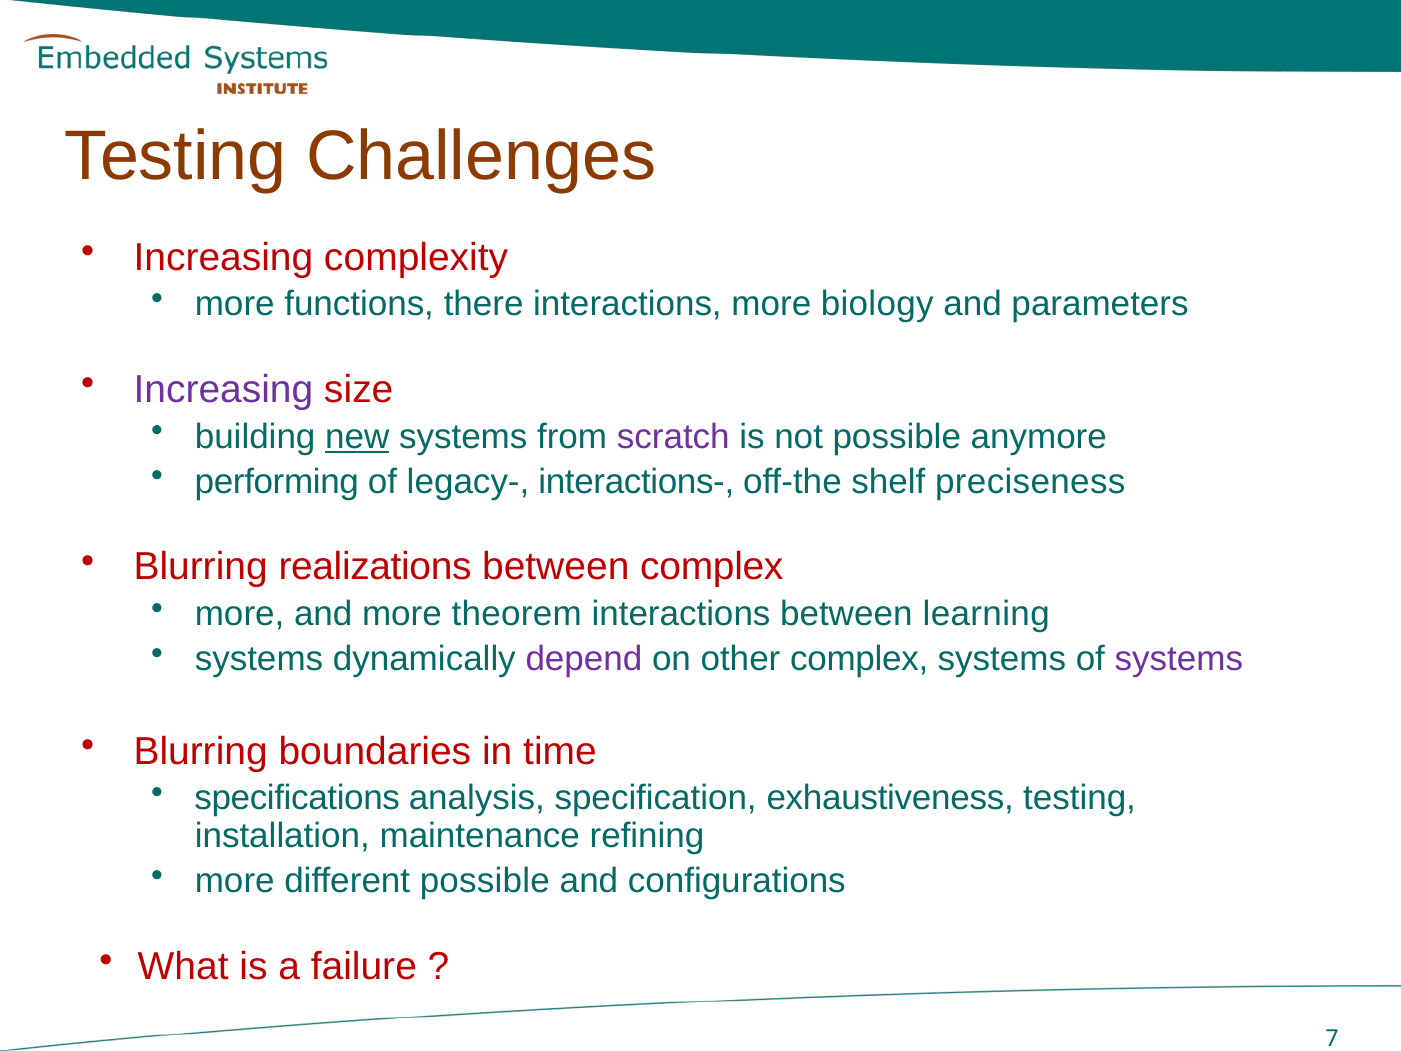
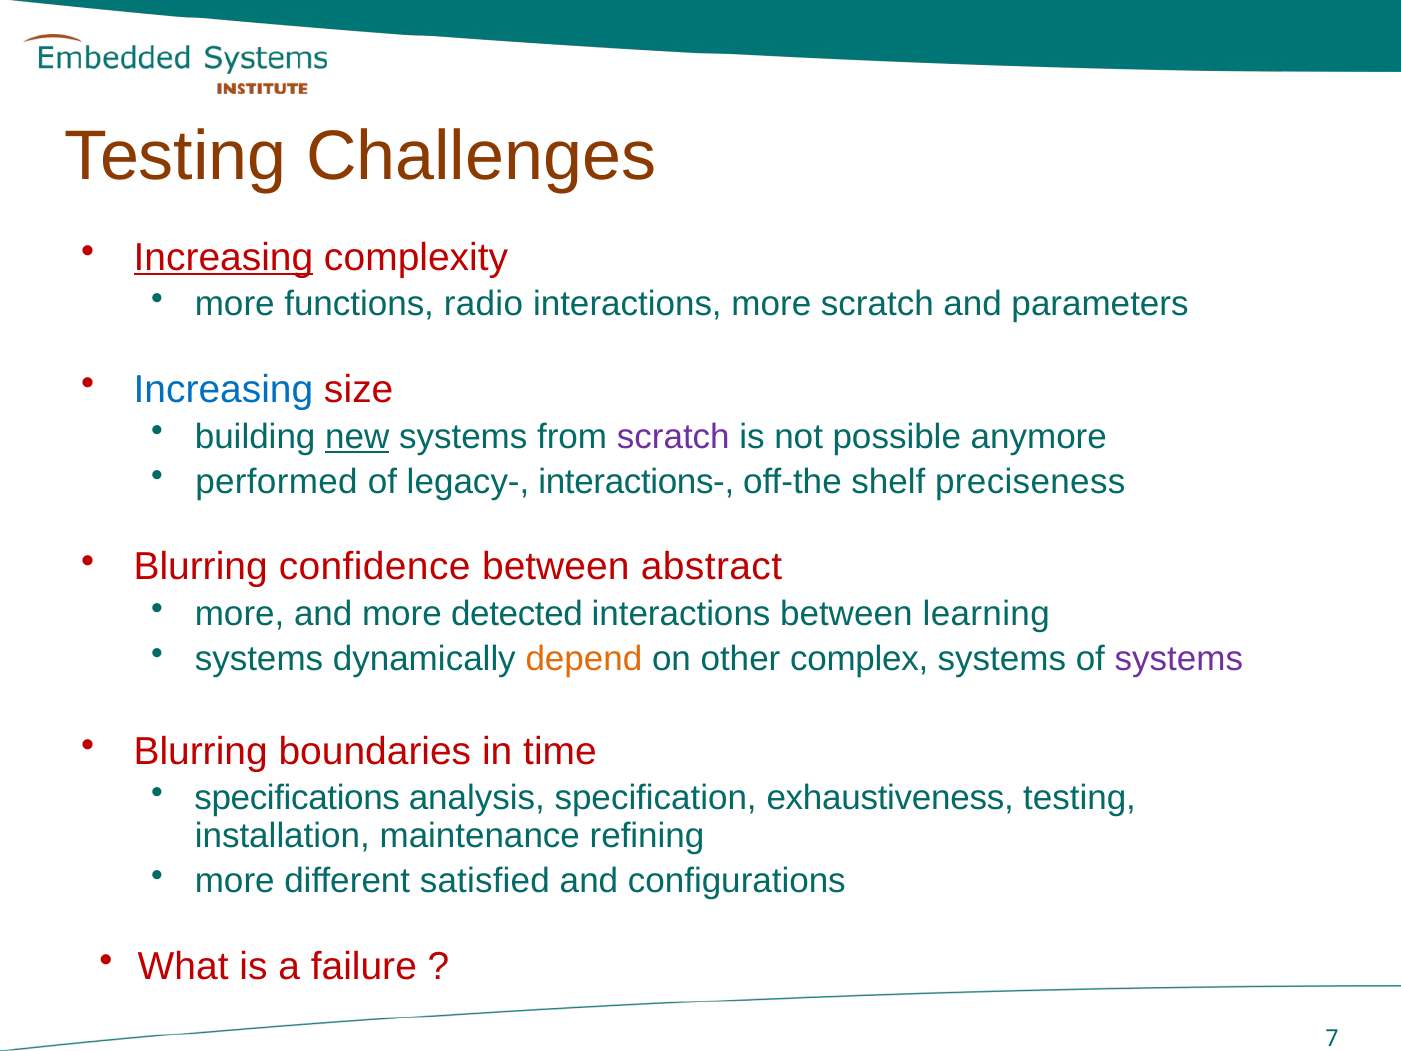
Increasing underline: none -> present (223, 257)
there: there -> radio (483, 304)
more biology: biology -> scratch (877, 304)
Increasing colour: purple -> blue (223, 390)
performing: performing -> performed (276, 481)
realizations: realizations -> confidence (375, 567)
between complex: complex -> abstract (711, 567)
theorem: theorem -> detected (517, 614)
depend colour: purple -> orange (584, 659)
different possible: possible -> satisfied (485, 881)
